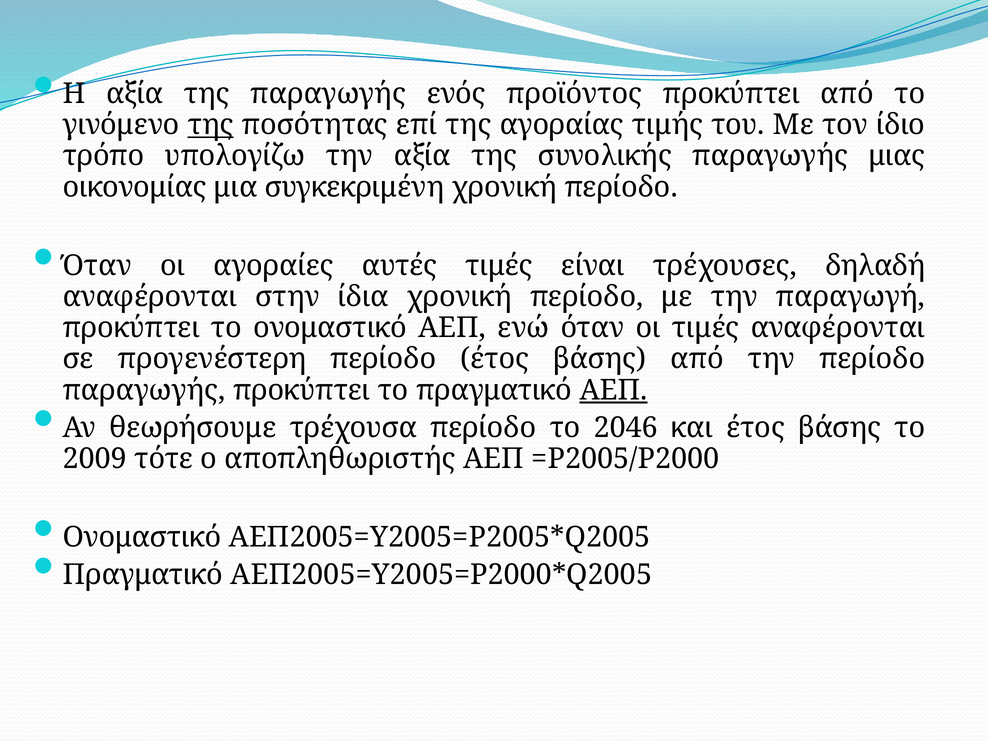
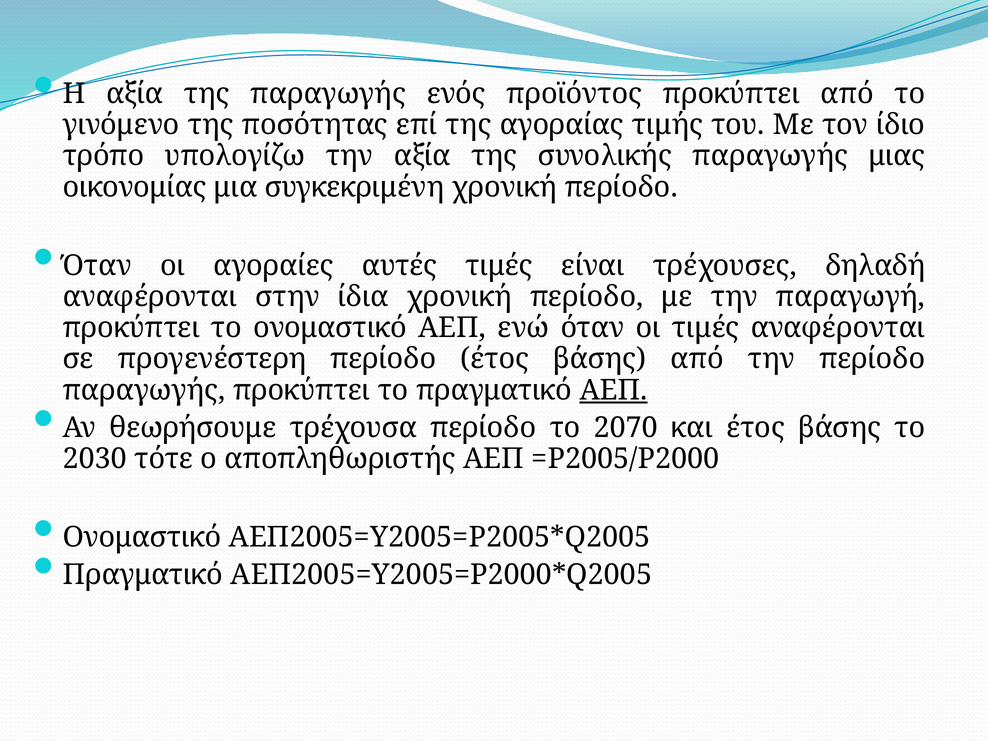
της underline: present -> none (211, 125)
2046: 2046 -> 2070 (626, 428)
2009: 2009 -> 2030 (95, 459)
